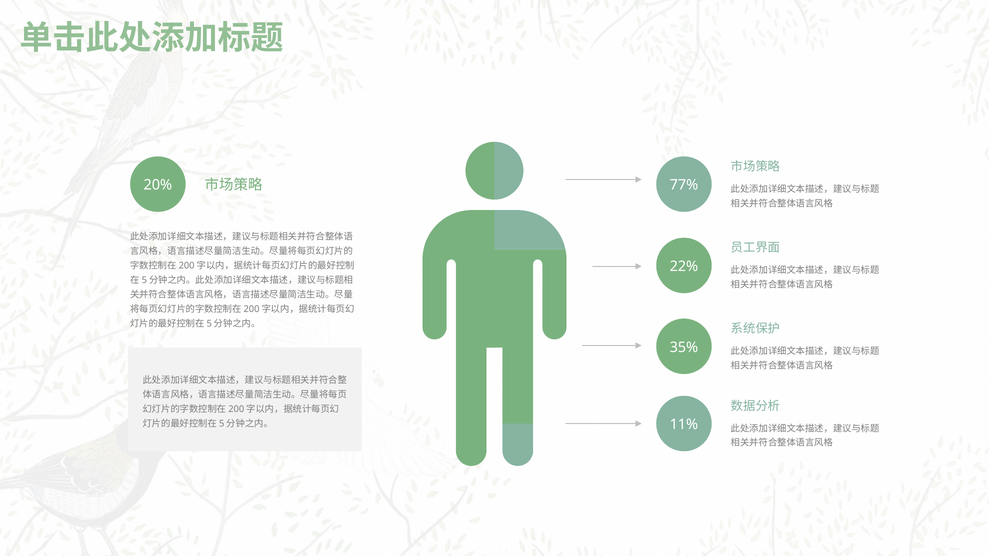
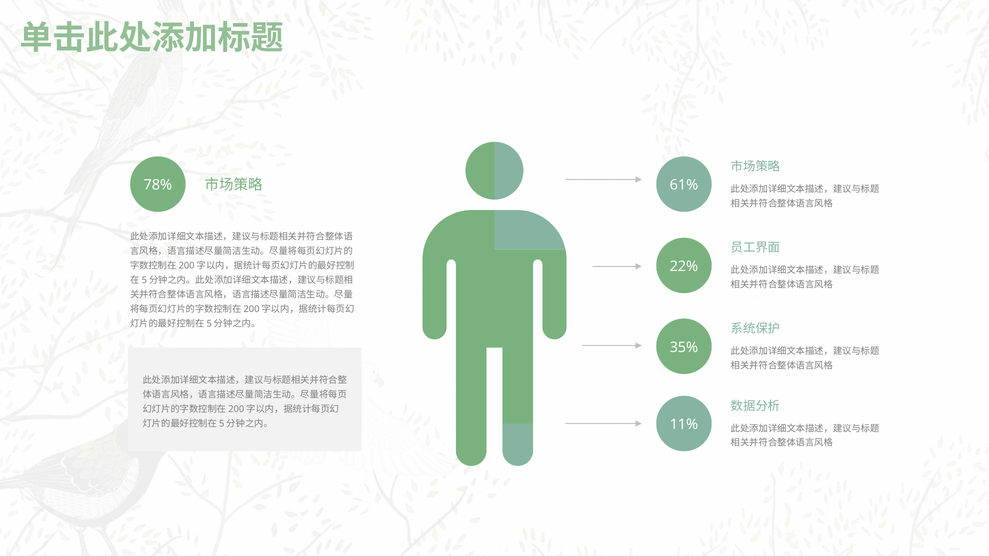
20%: 20% -> 78% (158, 185)
77%: 77% -> 61% (684, 185)
